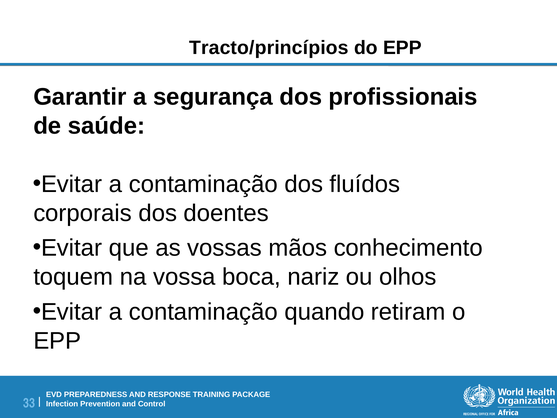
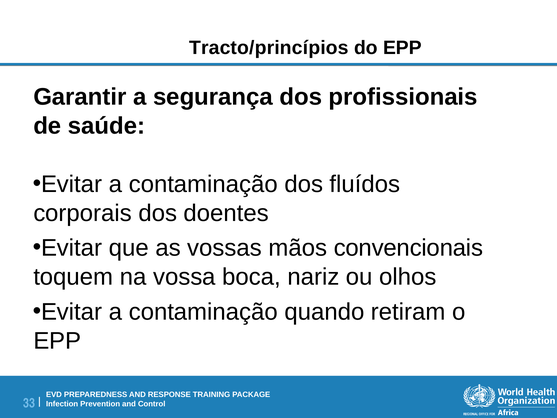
conhecimento: conhecimento -> convencionais (408, 248)
